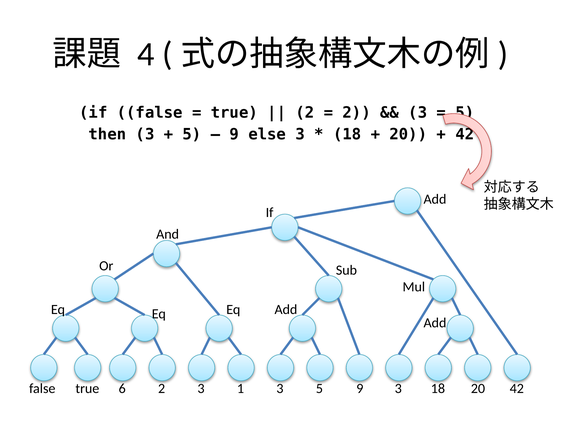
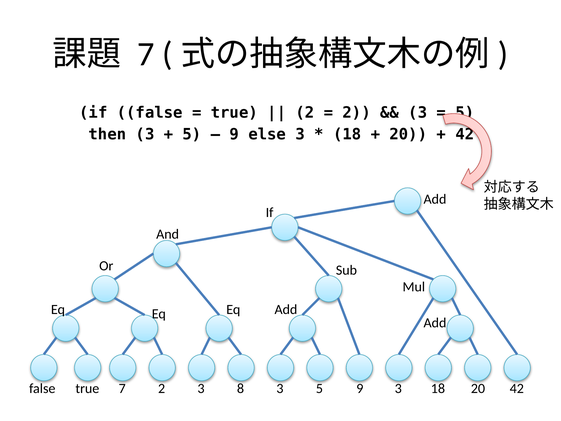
4: 4 -> 7 (146, 54)
true 6: 6 -> 7 (122, 388)
1: 1 -> 8 (240, 388)
